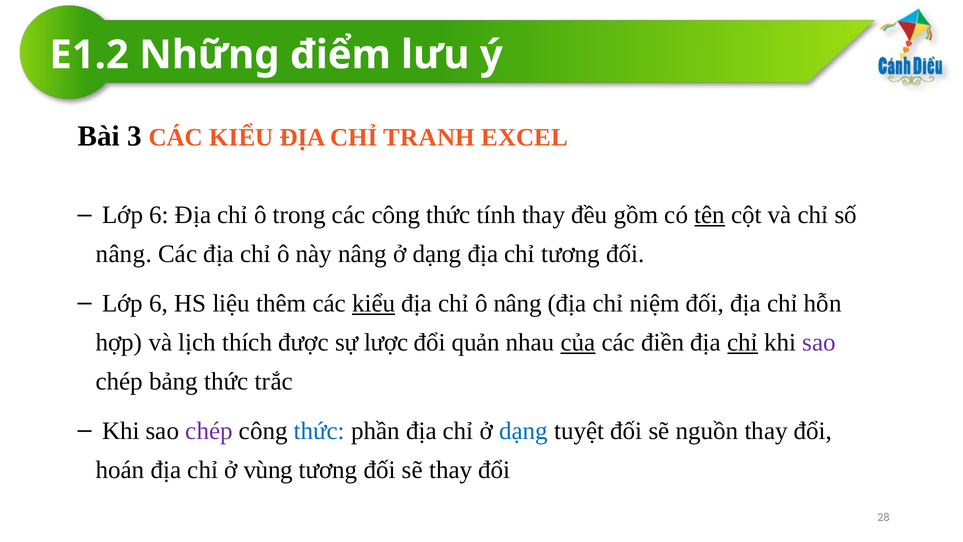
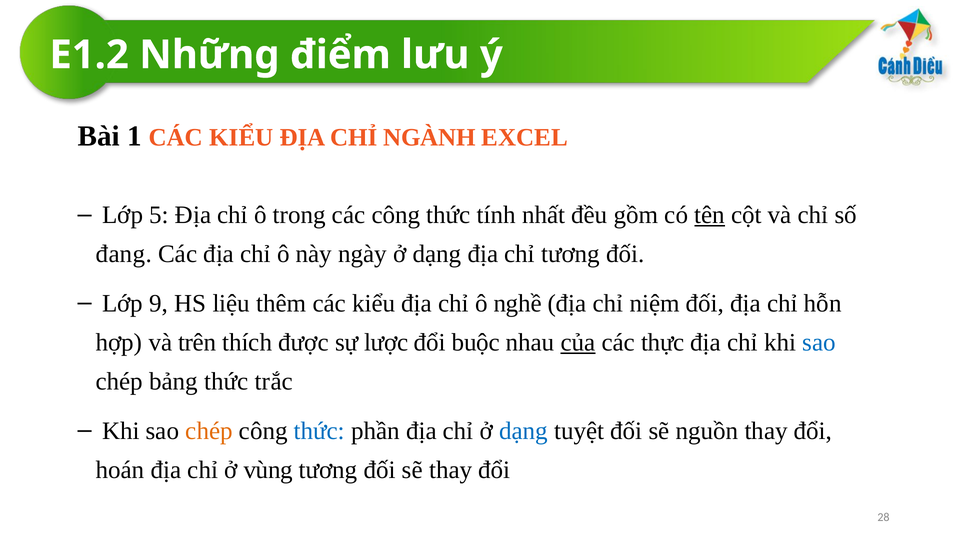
3: 3 -> 1 (134, 136)
TRANH: TRANH -> NGÀNH (429, 137)
6: 6 -> 5 (159, 215)
tính thay: thay -> nhất (544, 215)
nâng: nâng -> đang (124, 254)
này nâng: nâng -> ngày (363, 254)
6: 6 -> 9 (159, 303)
kiểu underline: present -> none (374, 303)
ô nâng: nâng -> nghề (518, 303)
lịch: lịch -> trên (197, 342)
quản: quản -> buộc (476, 342)
điền: điền -> thực (663, 342)
chỉ underline: present -> none (743, 342)
sao colour: purple -> blue (819, 342)
chép colour: purple -> orange (209, 430)
